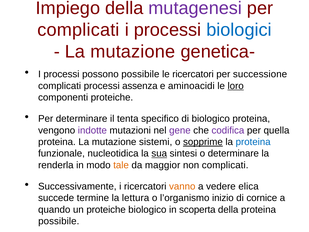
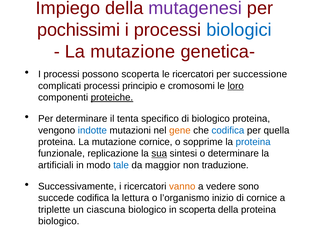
complicati: complicati -> pochissimi (79, 30)
possono possibile: possibile -> scoperta (140, 74)
assenza: assenza -> principio (140, 86)
aminoacidi: aminoacidi -> cromosomi (191, 86)
proteiche underline: none -> present (112, 97)
indotte colour: purple -> blue (92, 130)
gene colour: purple -> orange (180, 130)
codifica colour: purple -> blue (228, 130)
mutazione sistemi: sistemi -> cornice (156, 142)
sopprime underline: present -> none (203, 142)
nucleotidica: nucleotidica -> replicazione (113, 153)
renderla: renderla -> artificiali (56, 165)
tale colour: orange -> blue (121, 165)
non complicati: complicati -> traduzione (225, 165)
elica: elica -> sono (249, 186)
succede termine: termine -> codifica (93, 198)
quando: quando -> triplette (54, 209)
un proteiche: proteiche -> ciascuna (106, 209)
possibile: possibile -> biologico (59, 221)
